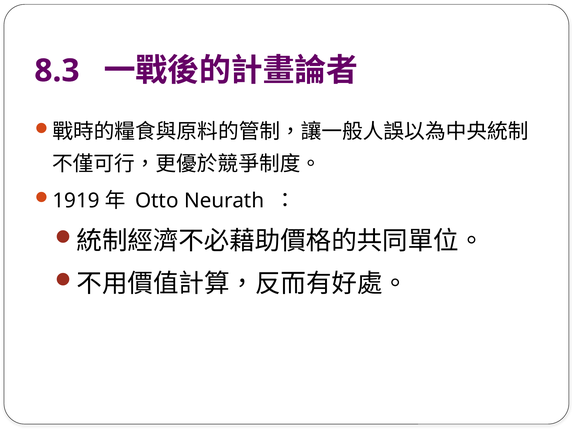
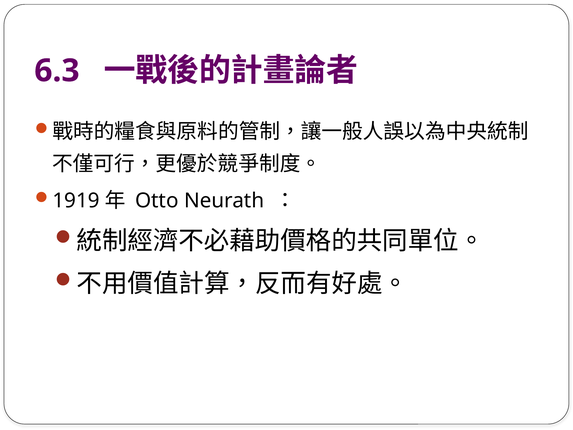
8.3: 8.3 -> 6.3 (57, 71)
